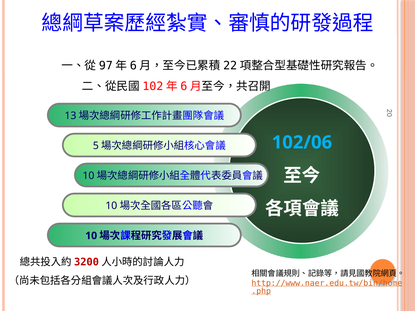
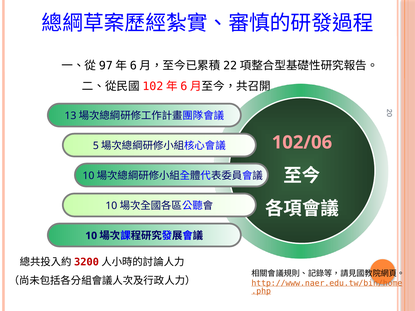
102/06 colour: light blue -> pink (302, 143)
